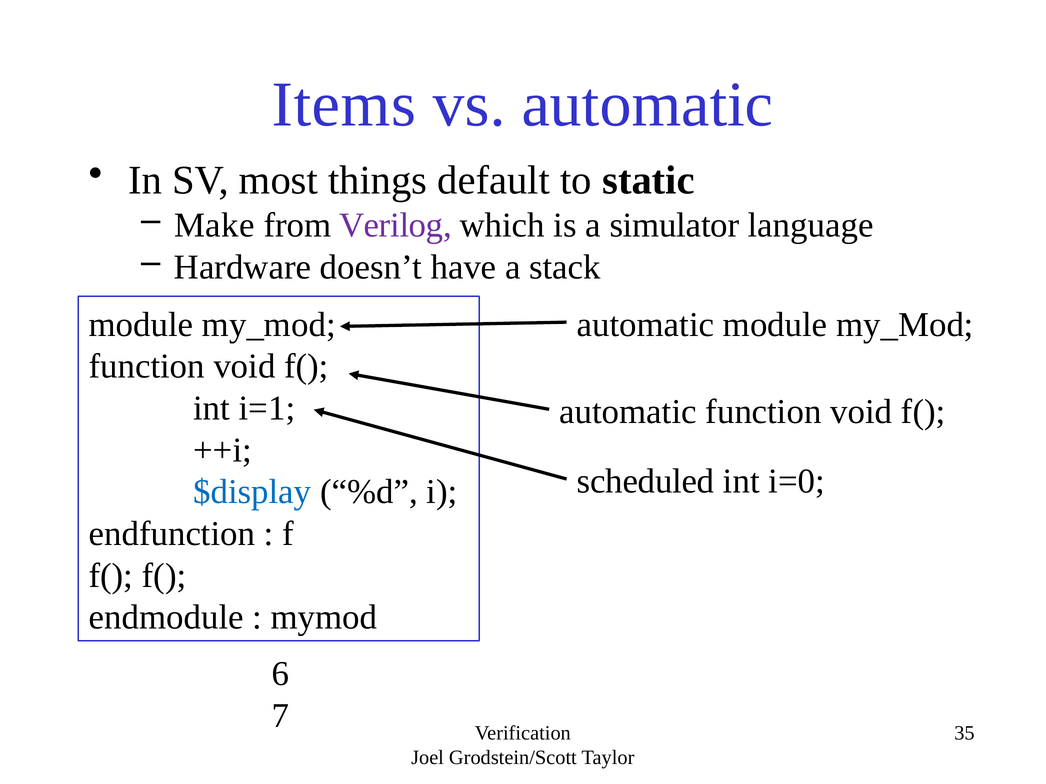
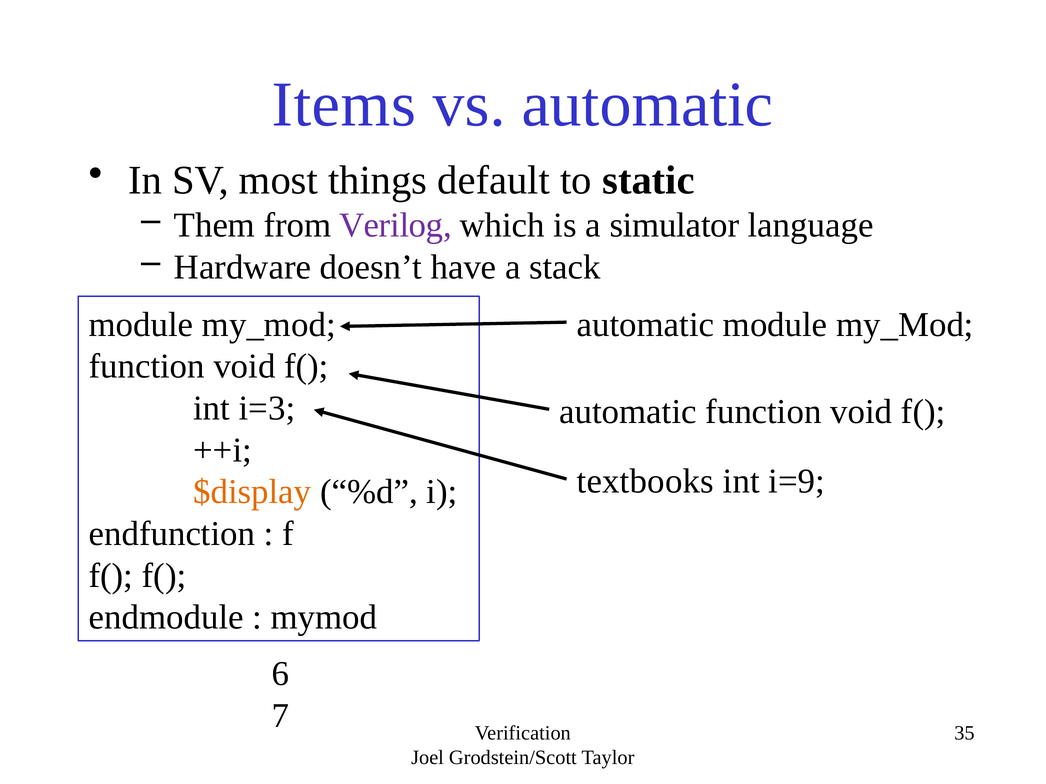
Make: Make -> Them (215, 226)
i=1: i=1 -> i=3 (267, 409)
scheduled: scheduled -> textbooks (645, 482)
i=0: i=0 -> i=9 (797, 482)
$display colour: blue -> orange (252, 492)
